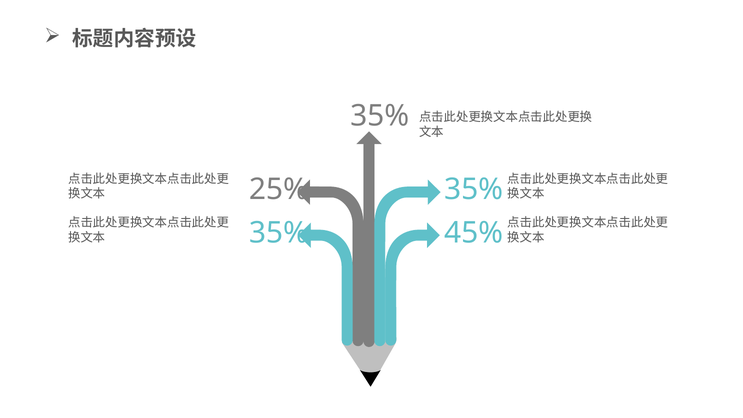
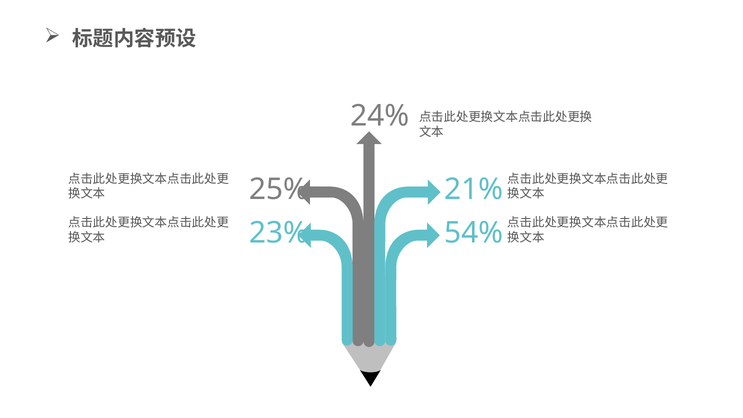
35%: 35% -> 24% (380, 116)
35%: 35% -> 21% (474, 190)
45%: 45% -> 54% (474, 233)
35%: 35% -> 23% (278, 233)
